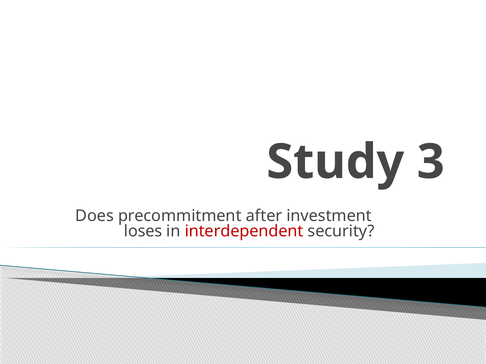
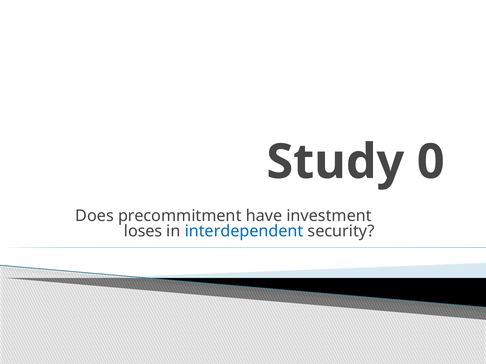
3: 3 -> 0 (431, 162)
after: after -> have (264, 216)
interdependent colour: red -> blue (244, 232)
